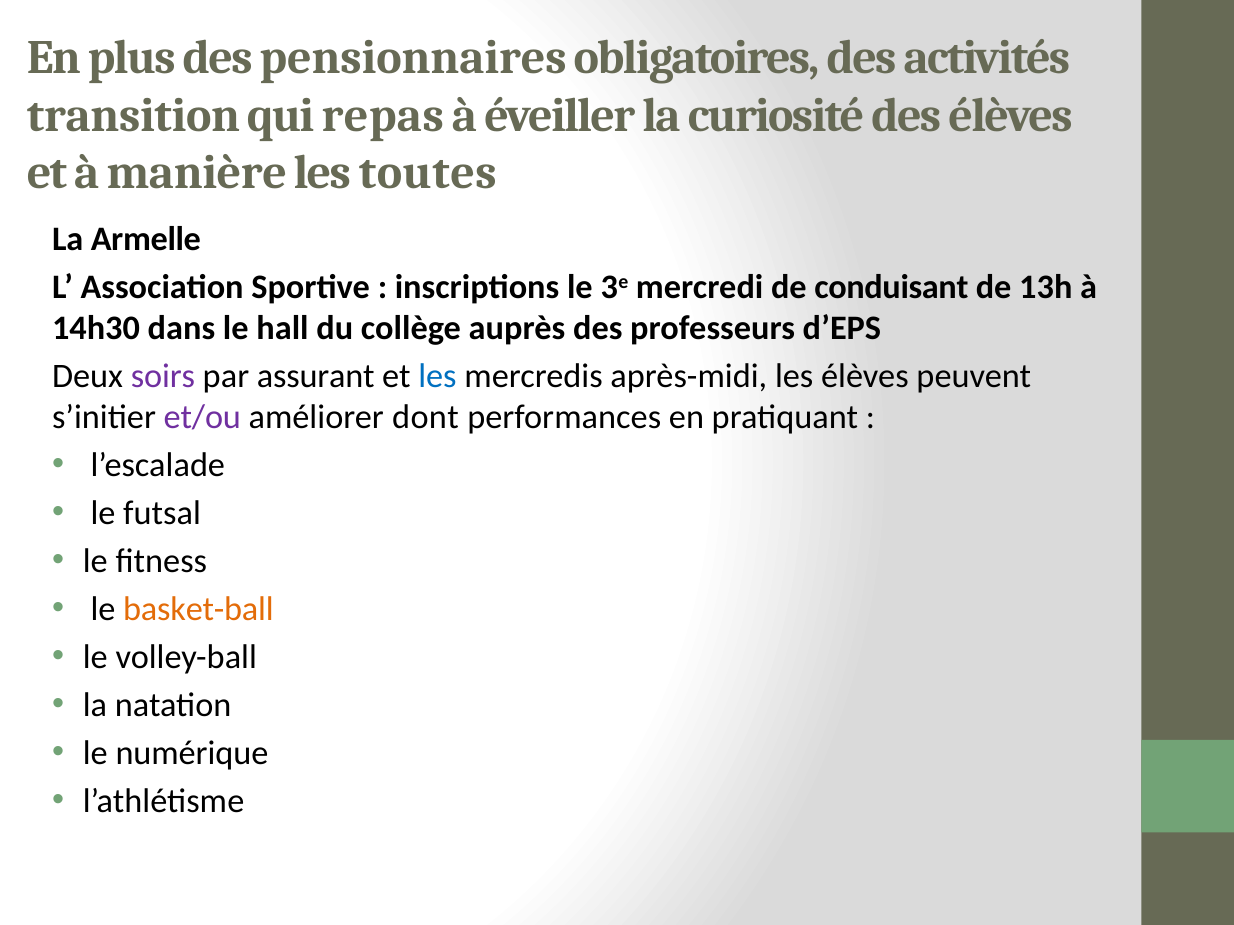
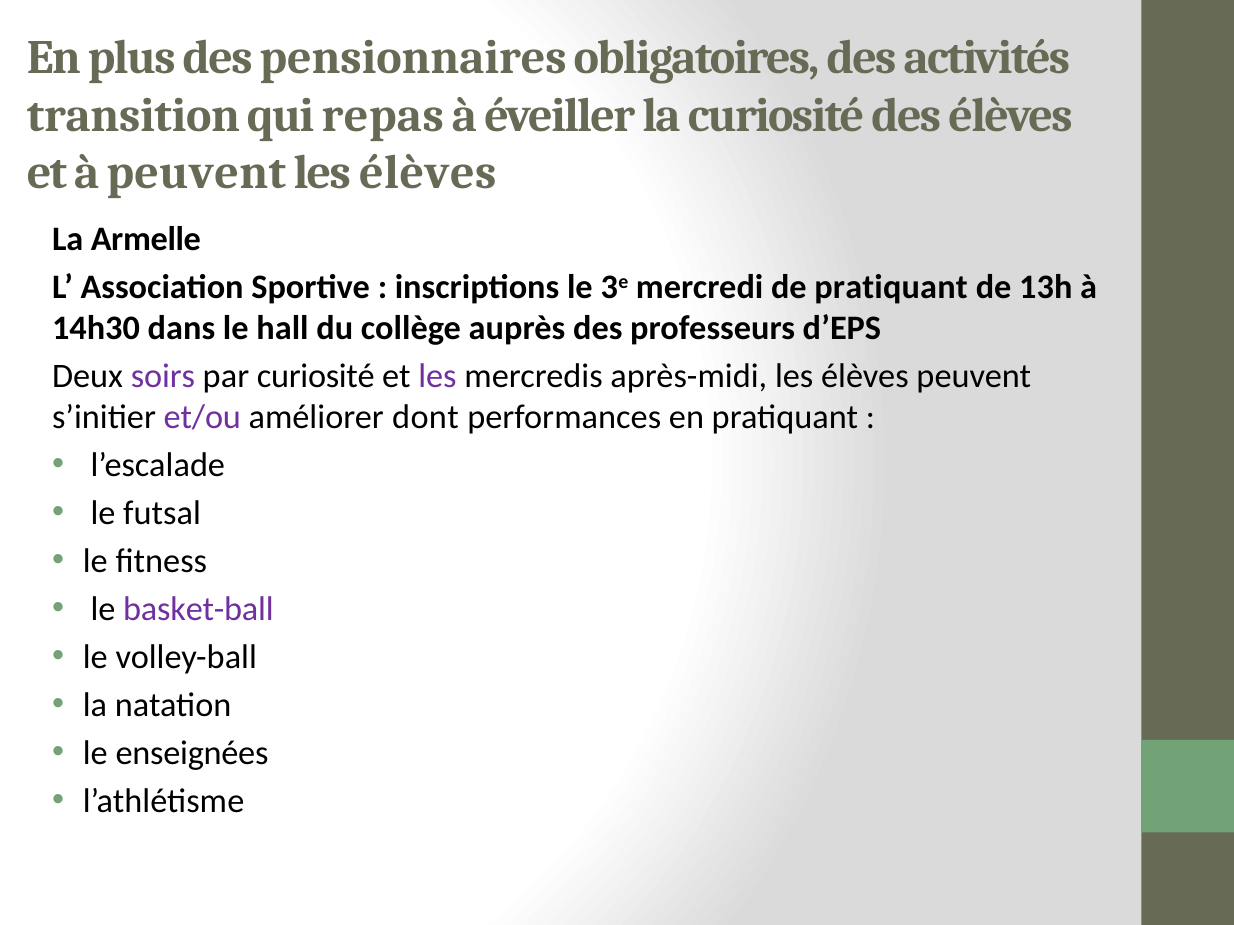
à manière: manière -> peuvent (196, 173)
toutes: toutes -> élèves (428, 173)
de conduisant: conduisant -> pratiquant (891, 287)
par assurant: assurant -> curiosité (316, 376)
les colour: blue -> purple (437, 376)
basket-ball colour: orange -> purple (198, 610)
numérique: numérique -> enseignées (192, 754)
